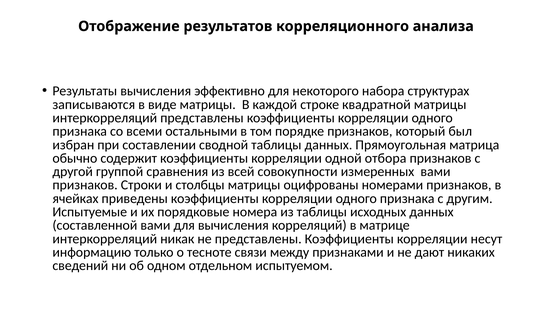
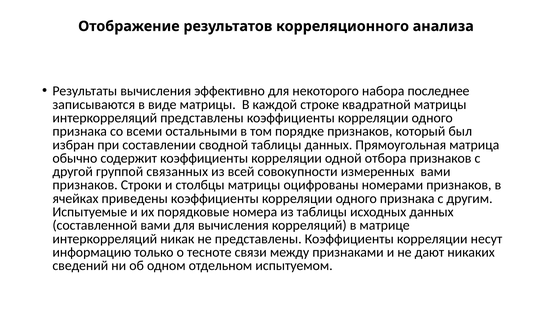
структурах: структурах -> последнее (438, 91)
сравнения: сравнения -> связанных (177, 171)
